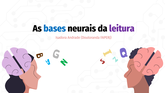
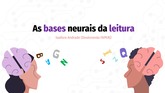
bases colour: blue -> purple (55, 29)
